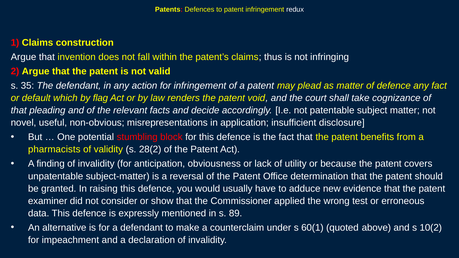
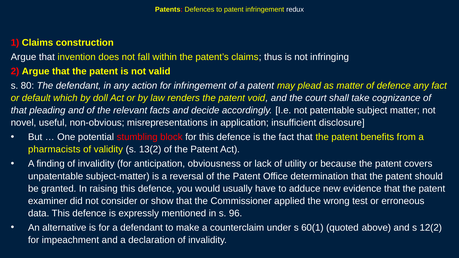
35: 35 -> 80 (27, 86)
flag: flag -> doll (100, 98)
28(2: 28(2 -> 13(2 (150, 150)
89: 89 -> 96 (236, 213)
10(2: 10(2 -> 12(2 (431, 228)
